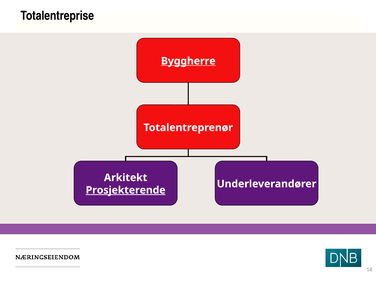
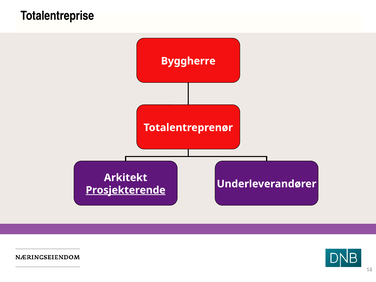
Byggherre underline: present -> none (188, 61)
